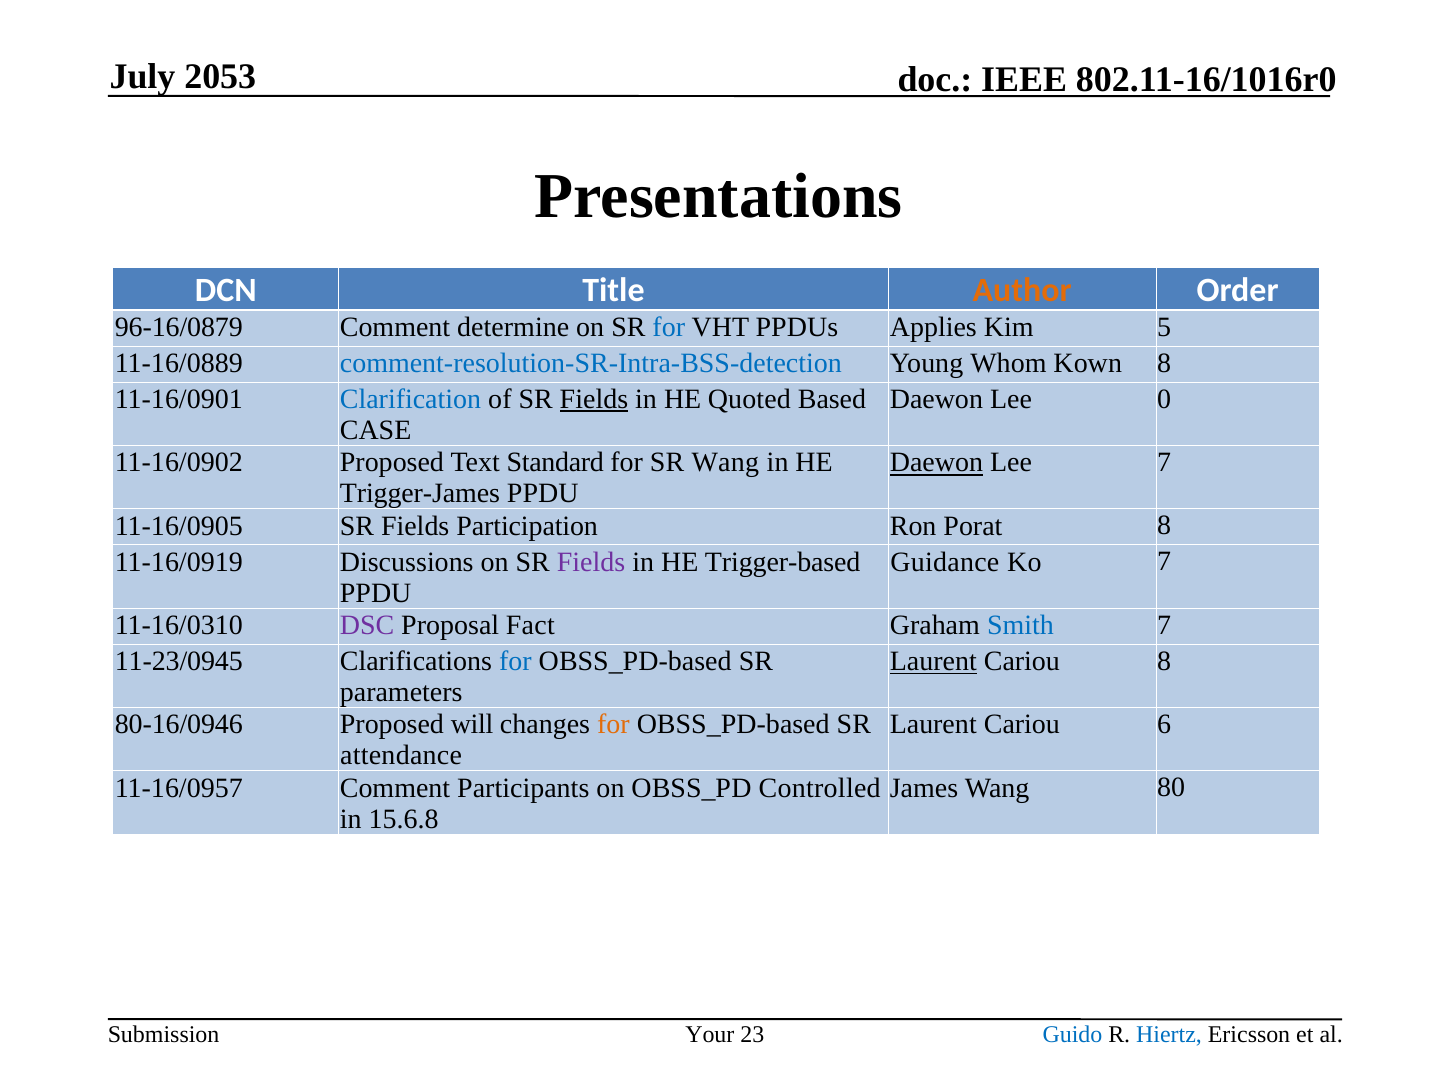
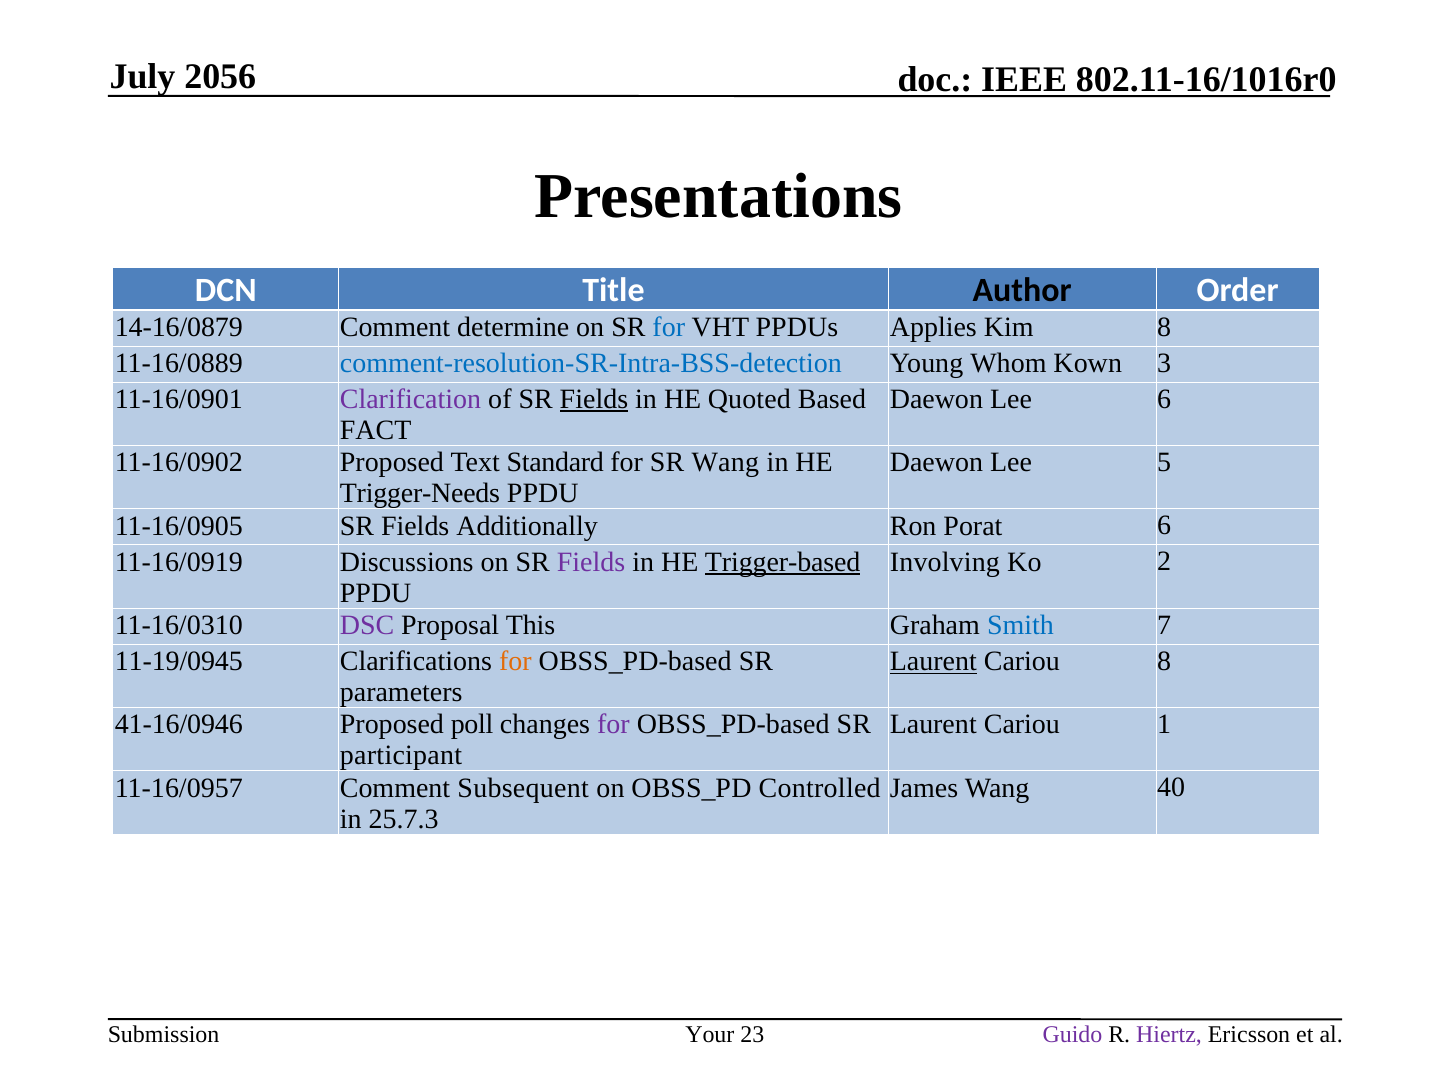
2053: 2053 -> 2056 (220, 76)
Author colour: orange -> black (1022, 290)
96-16/0879: 96-16/0879 -> 14-16/0879 (179, 327)
Kim 5: 5 -> 8 (1164, 327)
Kown 8: 8 -> 3 (1164, 363)
Clarification colour: blue -> purple (410, 399)
Lee 0: 0 -> 6 (1164, 399)
CASE: CASE -> FACT (376, 430)
Daewon underline: present -> none (936, 462)
Lee 7: 7 -> 5 (1164, 462)
Trigger-James: Trigger-James -> Trigger-Needs (420, 493)
Participation: Participation -> Additionally (527, 526)
Porat 8: 8 -> 6 (1164, 525)
Trigger-based underline: none -> present (783, 562)
Guidance: Guidance -> Involving (945, 562)
Ko 7: 7 -> 2 (1164, 561)
Fact: Fact -> This (531, 625)
11-23/0945: 11-23/0945 -> 11-19/0945 (179, 661)
for colour: blue -> orange (515, 661)
80-16/0946: 80-16/0946 -> 41-16/0946 (179, 724)
will: will -> poll (472, 724)
for colour: orange -> purple (613, 724)
6: 6 -> 1 (1164, 724)
attendance: attendance -> participant (401, 755)
Participants: Participants -> Subsequent (523, 788)
80: 80 -> 40 (1171, 787)
15.6.8: 15.6.8 -> 25.7.3 (404, 819)
Guido colour: blue -> purple (1073, 1034)
Hiertz colour: blue -> purple (1169, 1034)
